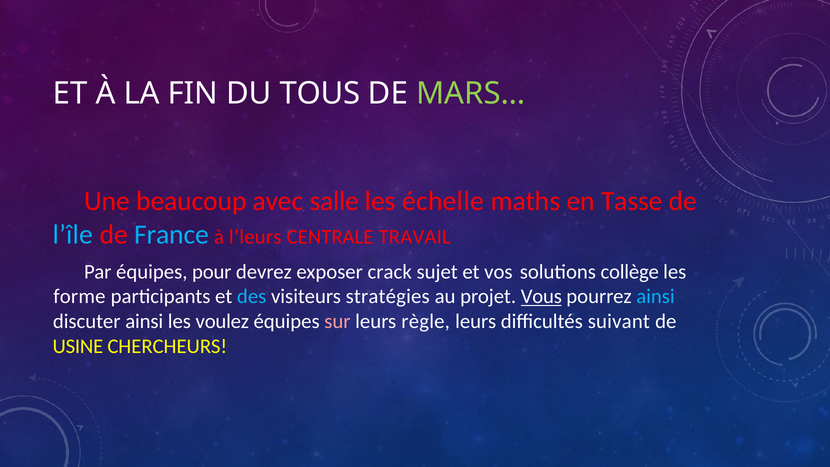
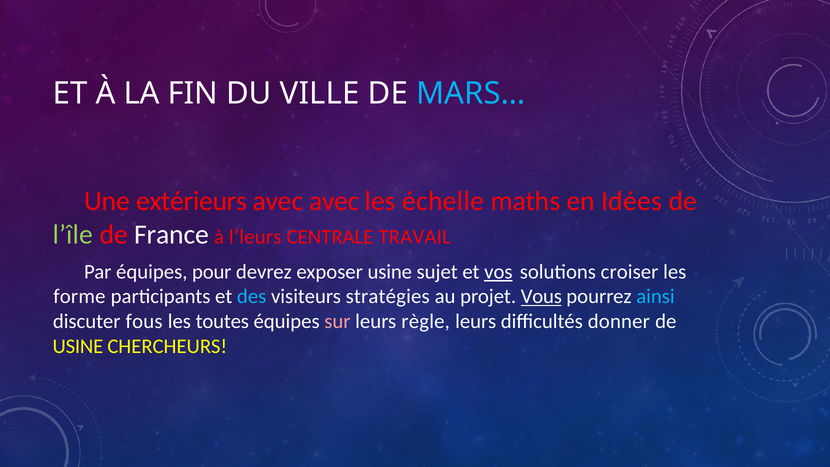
TOUS: TOUS -> VILLE (320, 93)
MARS… colour: light green -> light blue (471, 93)
beaucoup: beaucoup -> extérieurs (192, 201)
avec salle: salle -> avec (334, 201)
Tasse: Tasse -> Idées (632, 201)
l’île colour: light blue -> light green (73, 234)
France colour: light blue -> white (172, 234)
exposer crack: crack -> usine (390, 272)
vos underline: none -> present (498, 272)
collège: collège -> croiser (630, 272)
discuter ainsi: ainsi -> fous (144, 321)
voulez: voulez -> toutes (222, 321)
suivant: suivant -> donner (619, 321)
